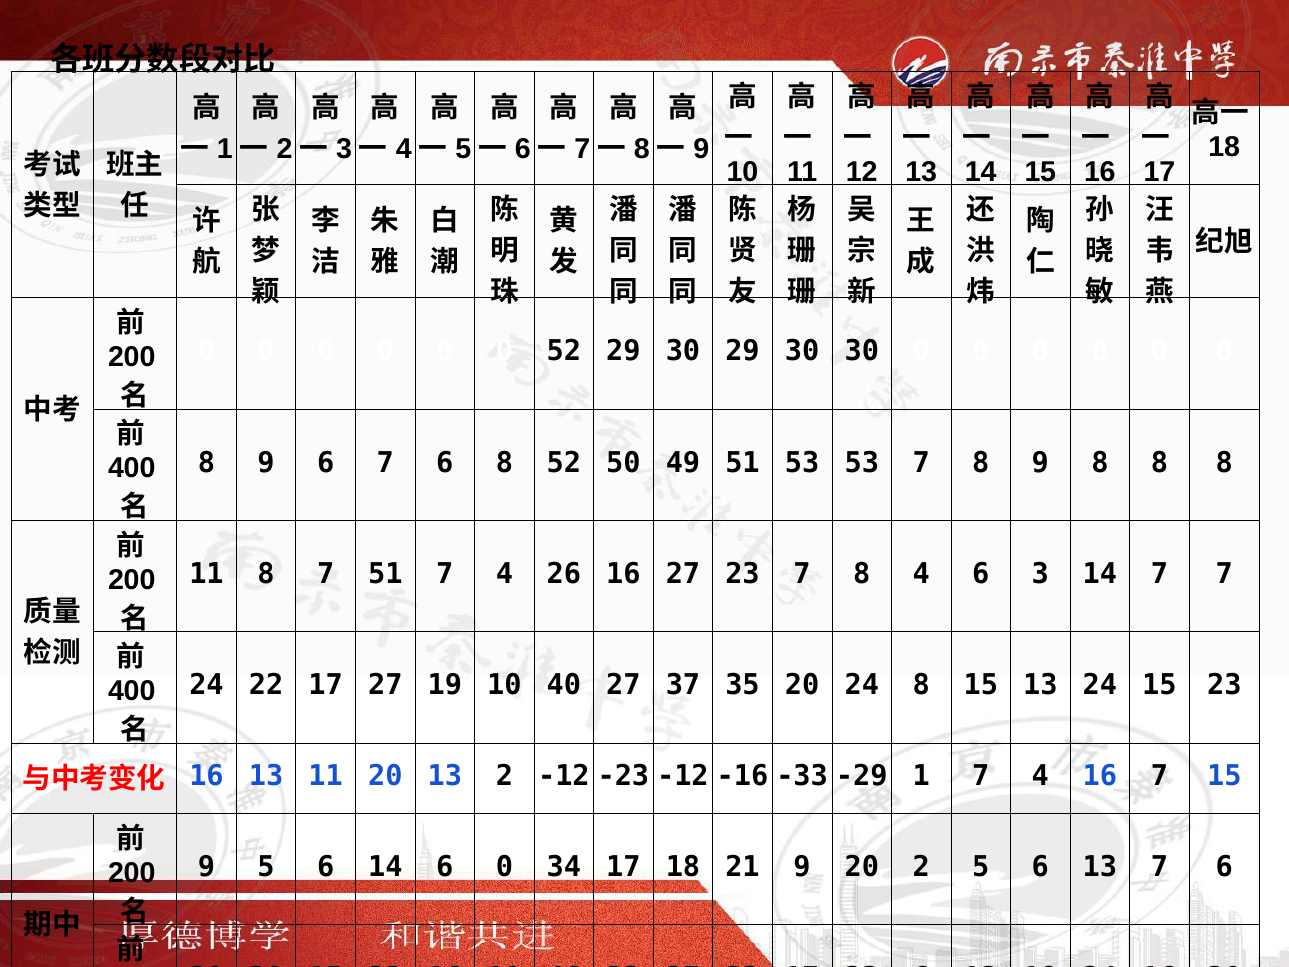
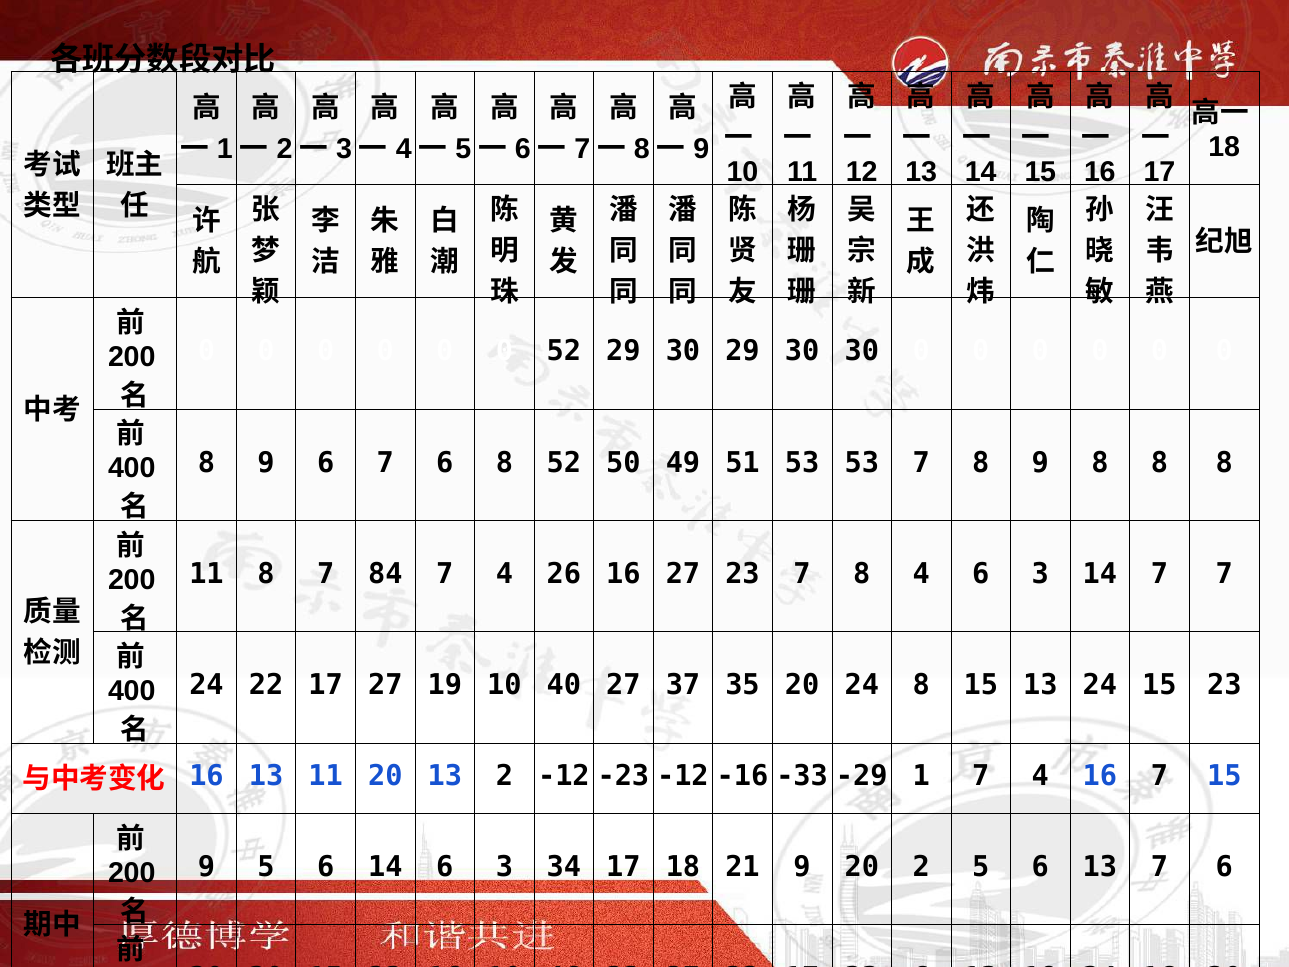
7 51: 51 -> 84 (385, 574)
14 6 0: 0 -> 3 (504, 867)
